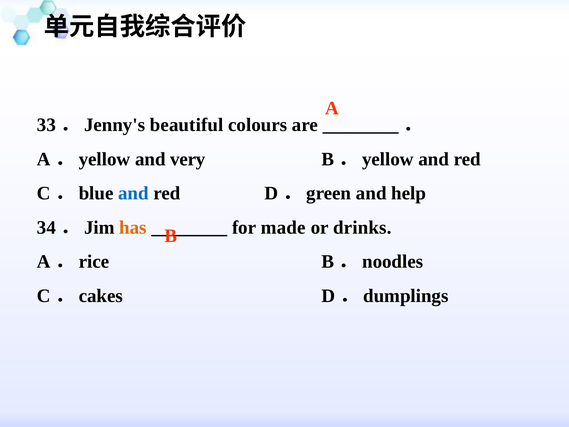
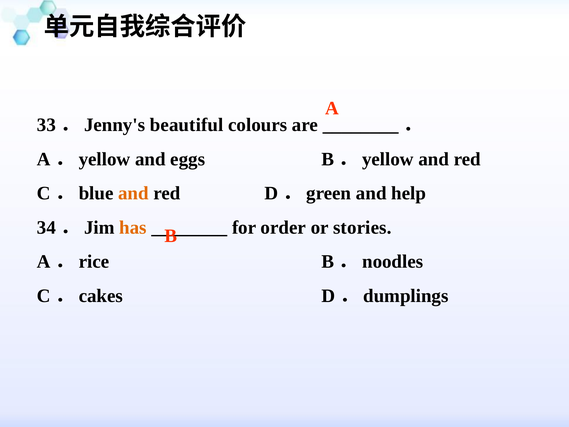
very: very -> eggs (188, 159)
and colour: blue -> orange (133, 193)
made: made -> order (283, 227)
drinks: drinks -> stories (362, 227)
